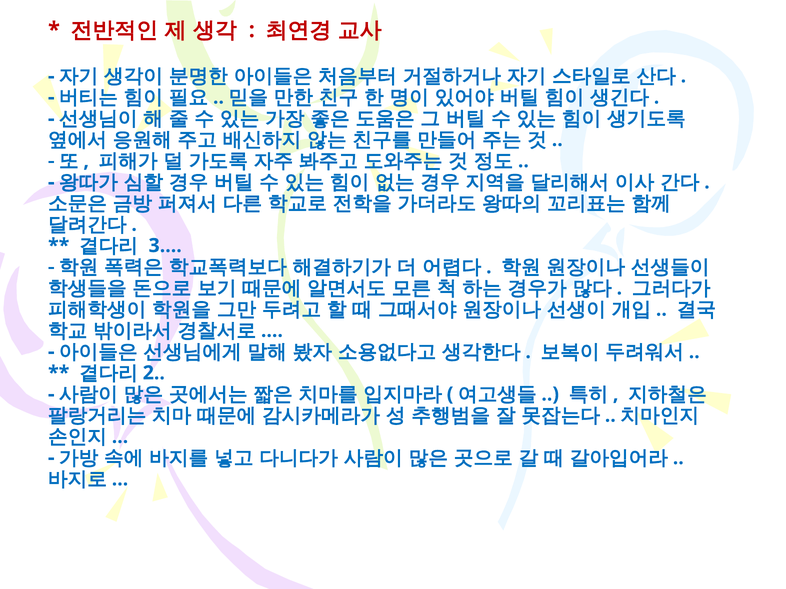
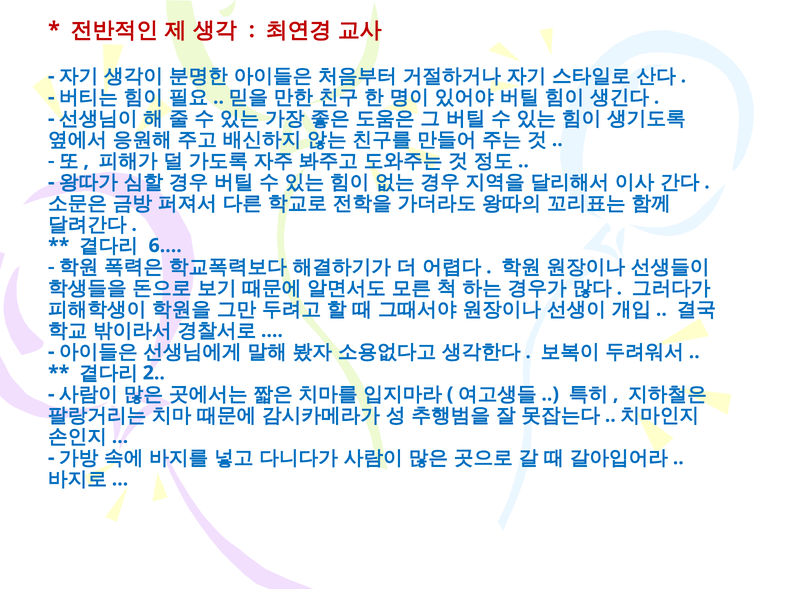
3: 3 -> 6 (165, 246)
